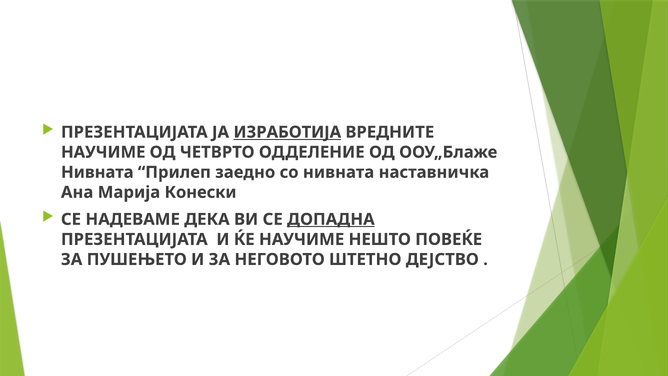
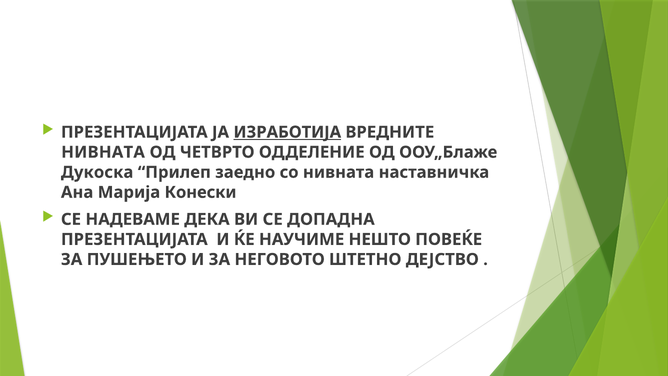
НАУЧИМЕ: НАУЧИМЕ -> НИВНАТА (103, 152)
Нивната: Нивната -> Дукоска (97, 172)
ДОПАДНА underline: present -> none (331, 219)
